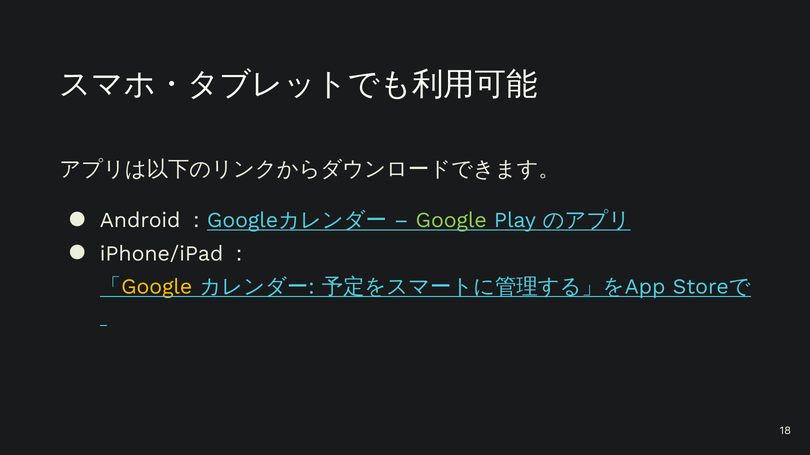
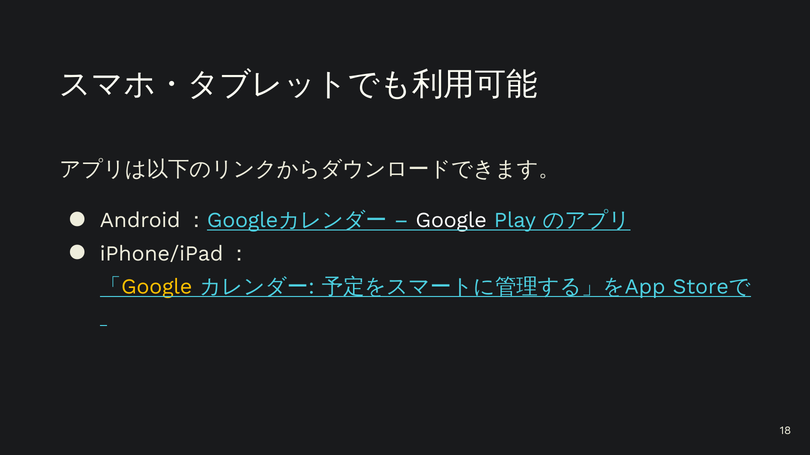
Google colour: light green -> white (451, 221)
